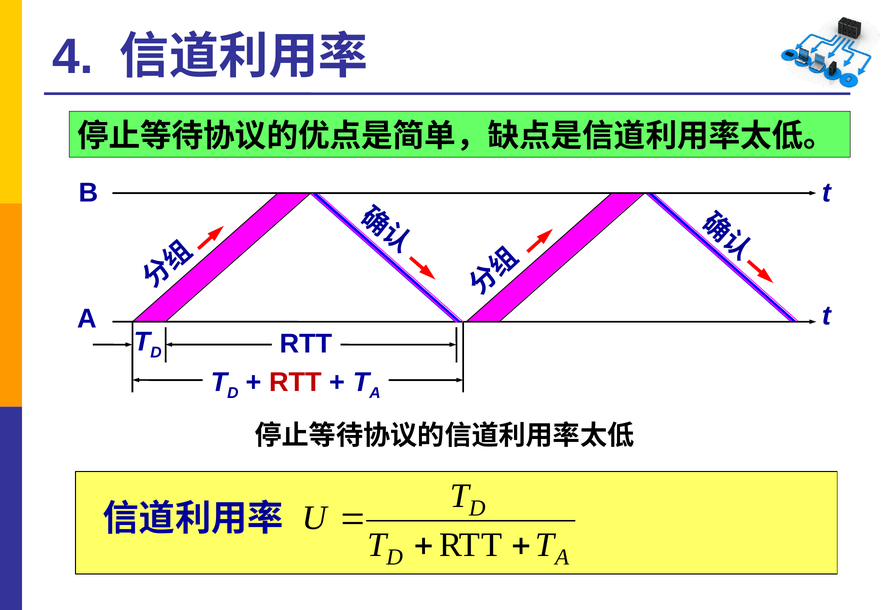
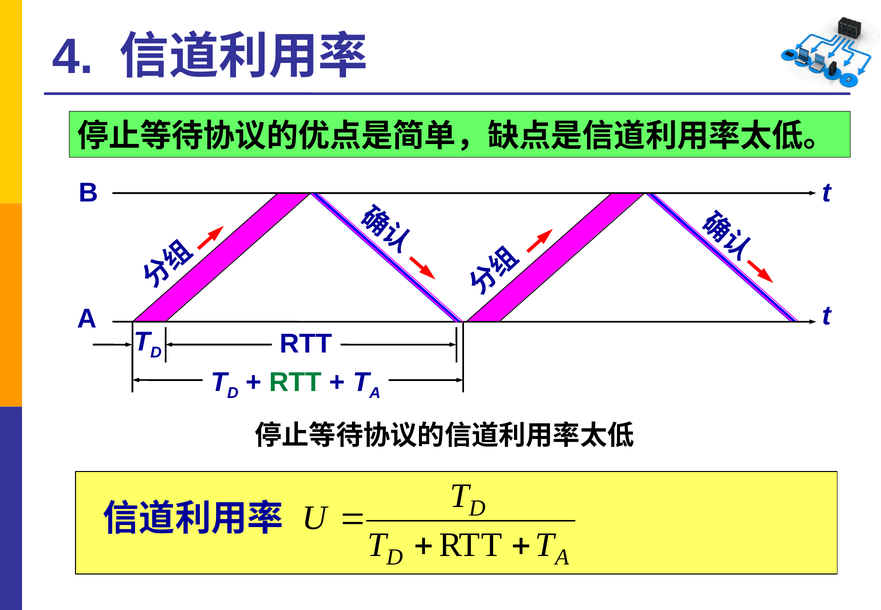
RTT colour: red -> green (296, 382)
